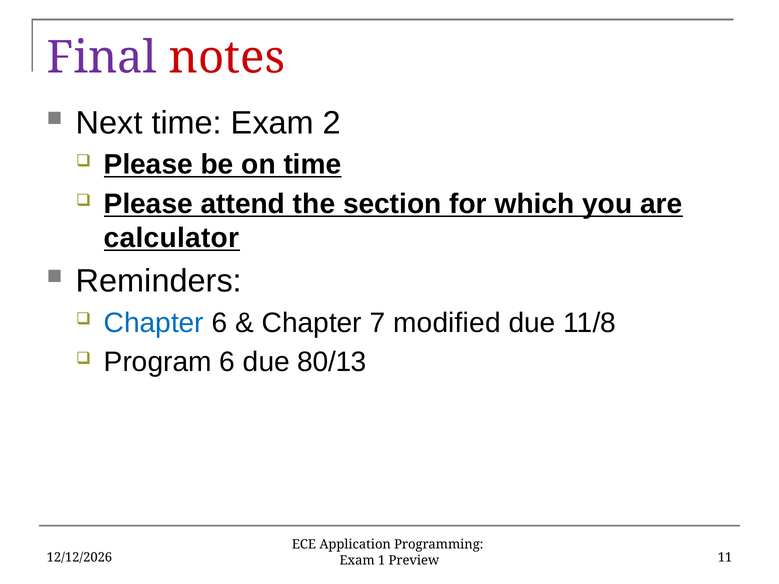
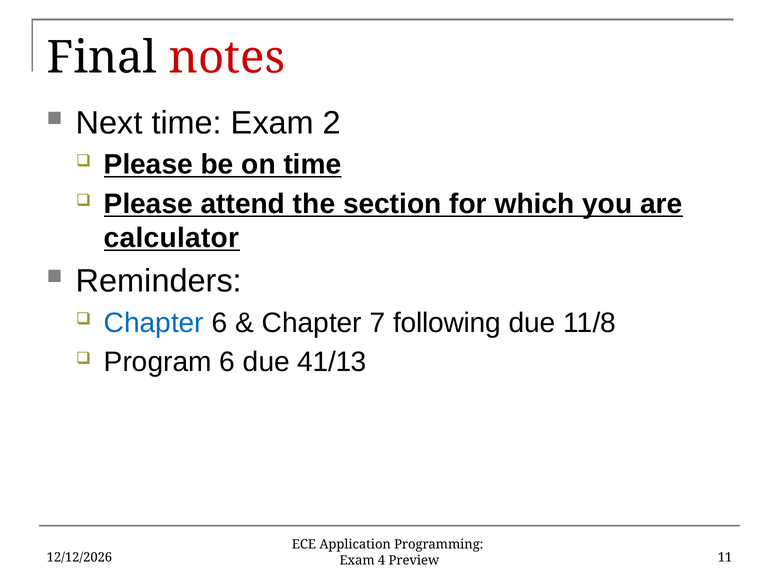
Final colour: purple -> black (102, 58)
modified: modified -> following (447, 323)
80/13: 80/13 -> 41/13 (332, 362)
1: 1 -> 4 (382, 560)
